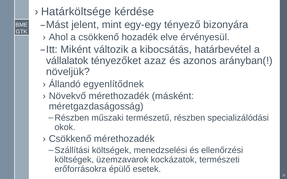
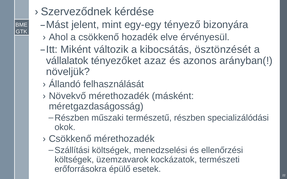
Határköltsége: Határköltsége -> Szerveződnek (76, 12)
határbevétel: határbevétel -> ösztönzését (223, 50)
egyenlítődnek: egyenlítődnek -> felhasználását (114, 84)
